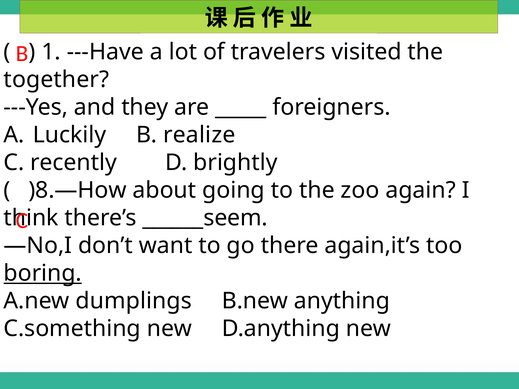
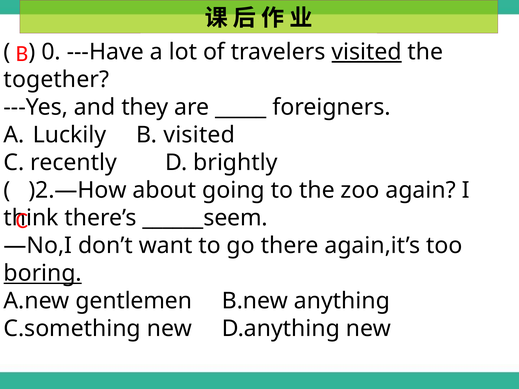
1: 1 -> 0 (51, 52)
visited underline: none -> present (367, 52)
B realize: realize -> visited (199, 135)
)8.—How: )8.—How -> )2.—How (78, 190)
dumplings: dumplings -> gentlemen (134, 301)
